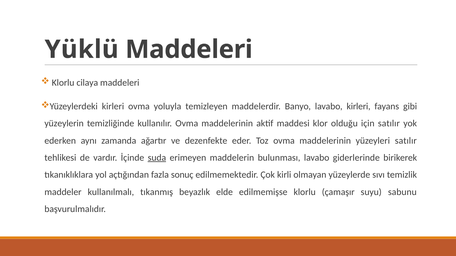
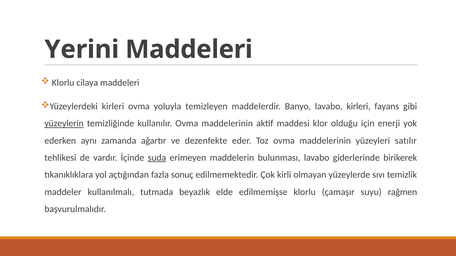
Yüklü: Yüklü -> Yerini (82, 50)
yüzeylerin underline: none -> present (64, 124)
için satılır: satılır -> enerji (389, 124)
tıkanmış: tıkanmış -> tutmada (157, 192)
sabunu: sabunu -> rağmen (402, 192)
